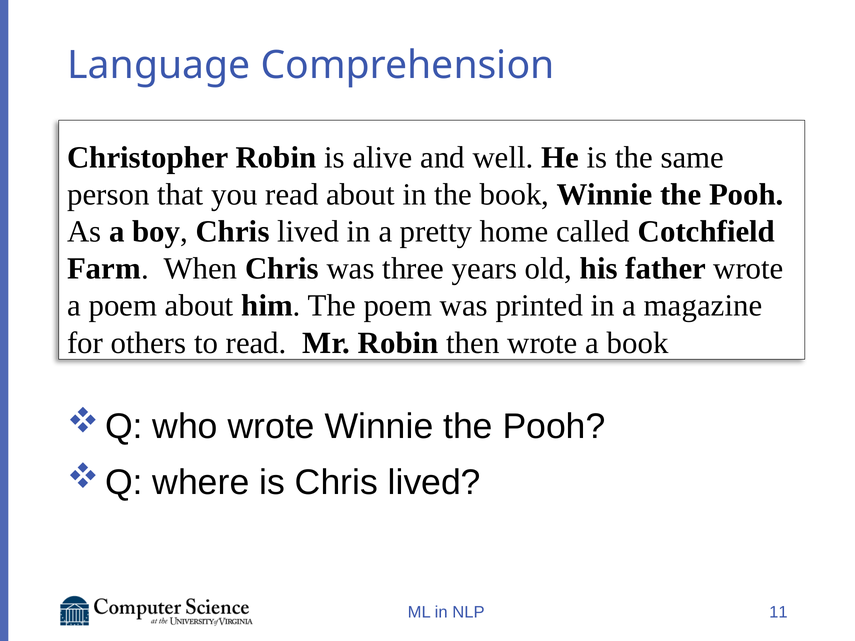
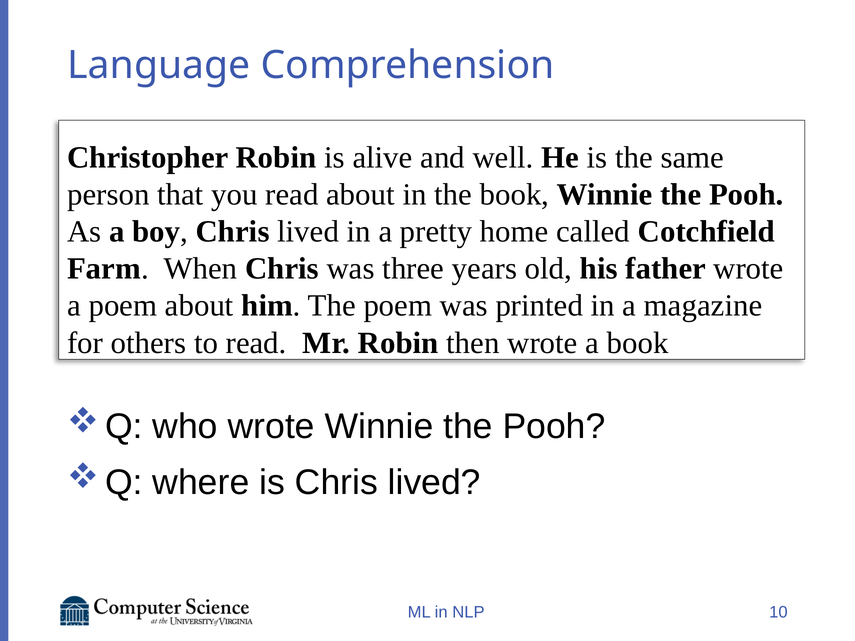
11: 11 -> 10 (778, 613)
